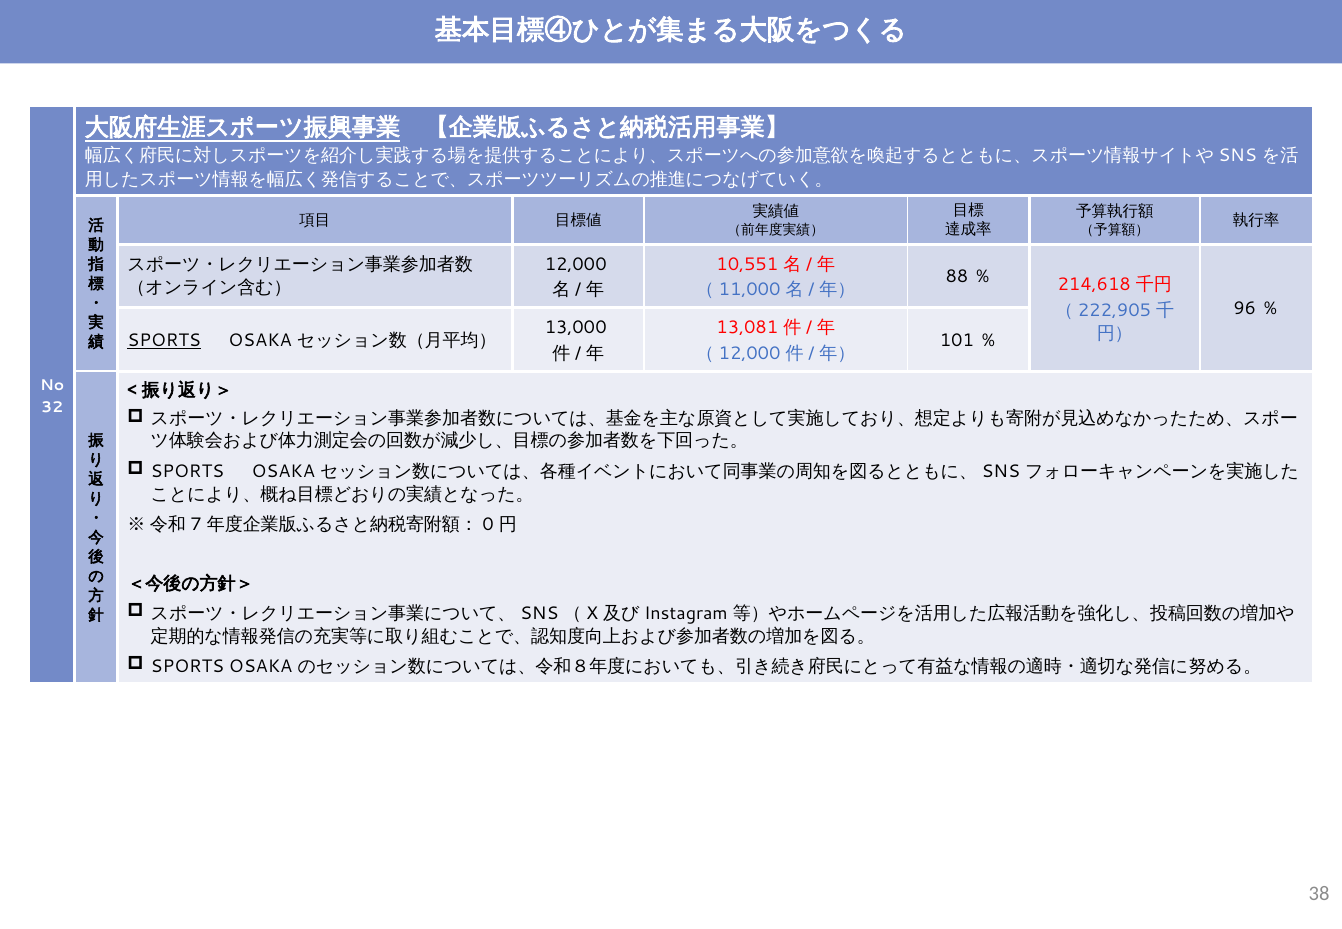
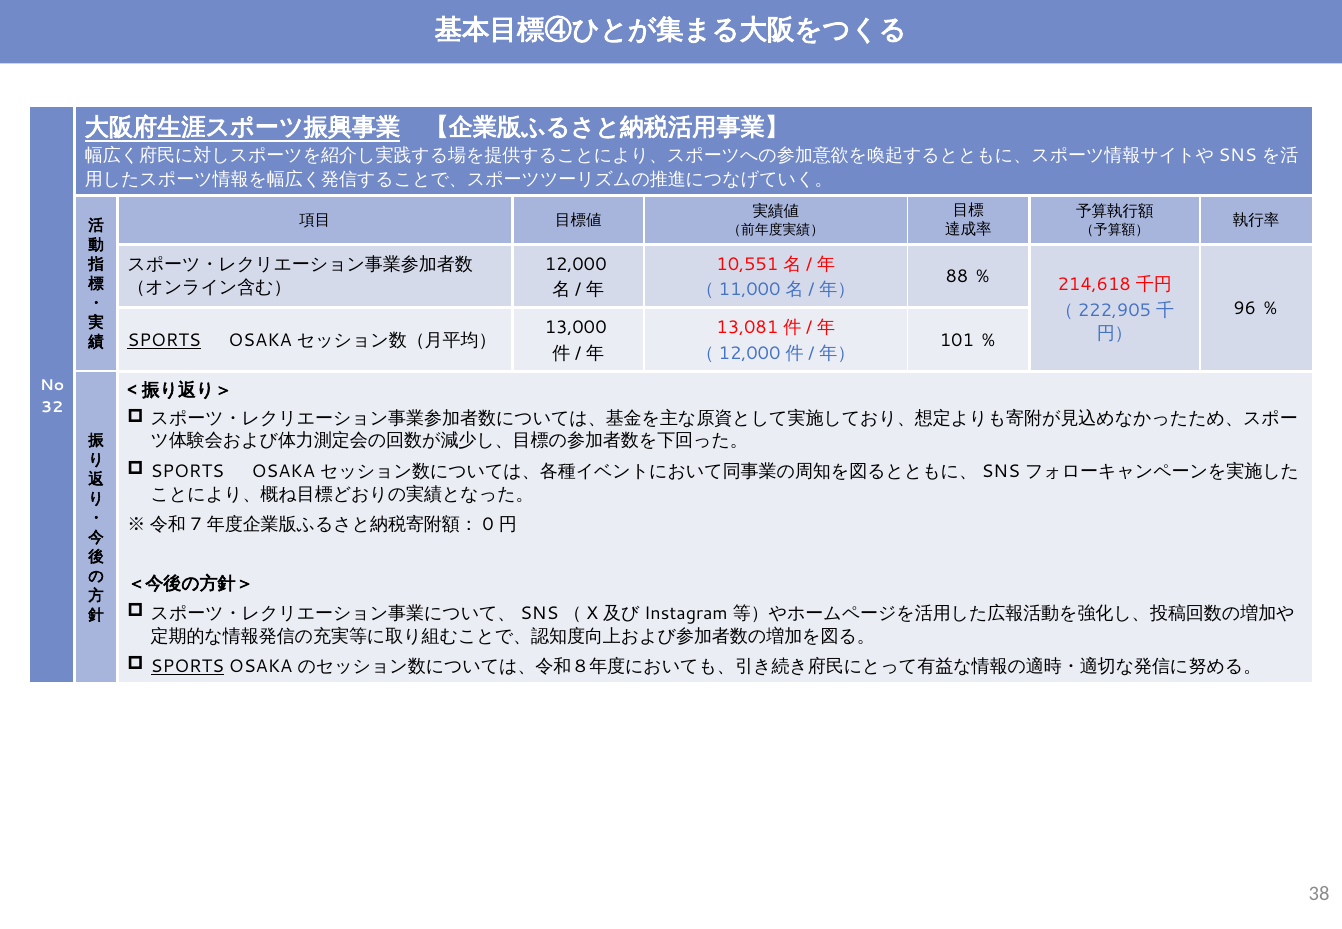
SPORTS underline: none -> present (187, 667)
